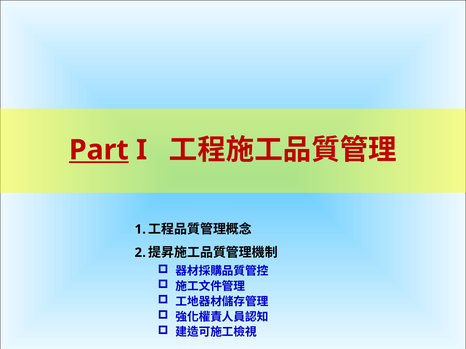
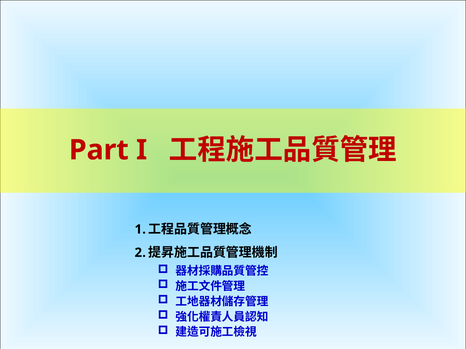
Part underline: present -> none (99, 150)
